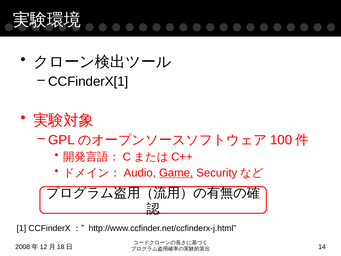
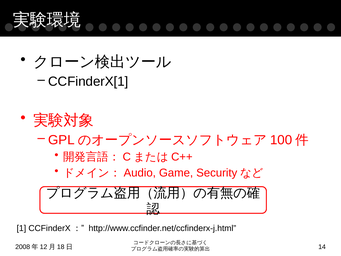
Game underline: present -> none (176, 173)
